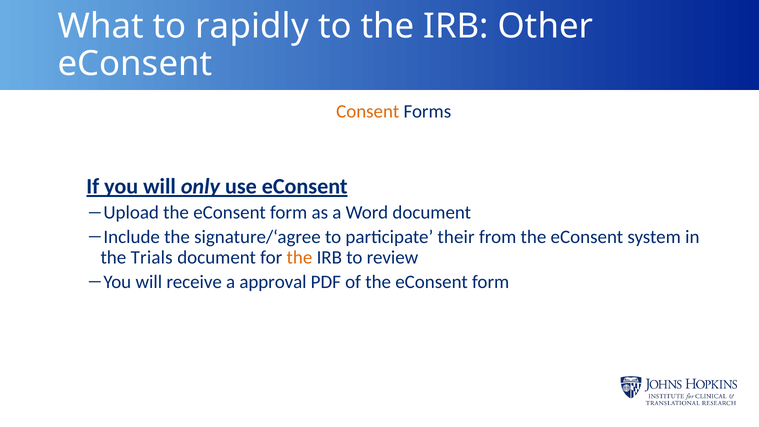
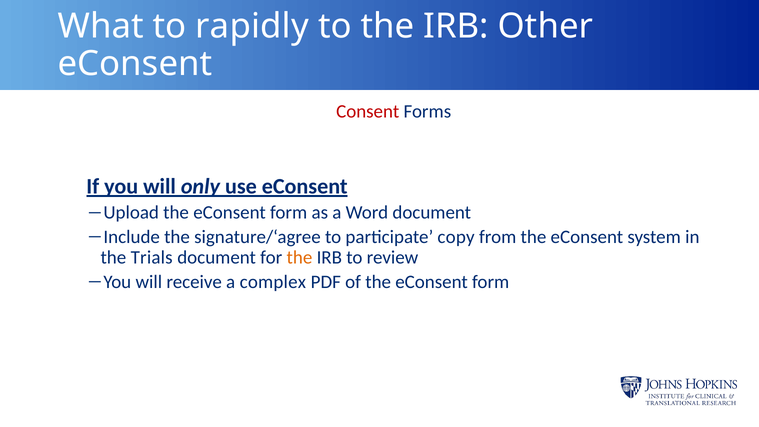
Consent colour: orange -> red (368, 111)
their: their -> copy (456, 237)
approval: approval -> complex (273, 282)
